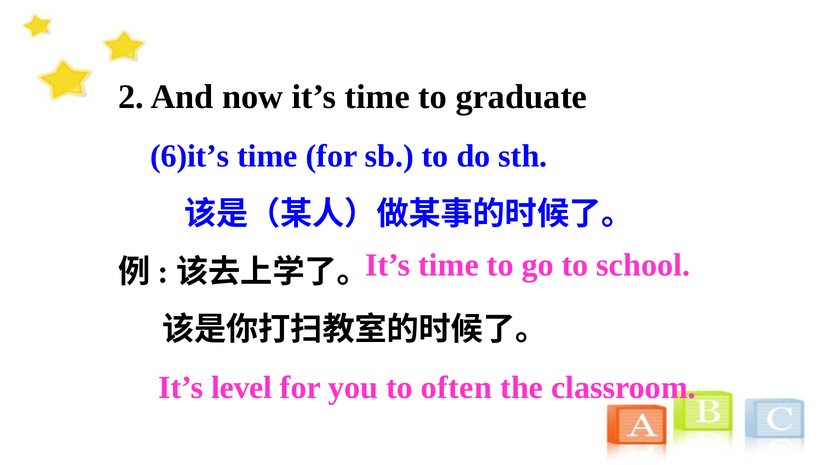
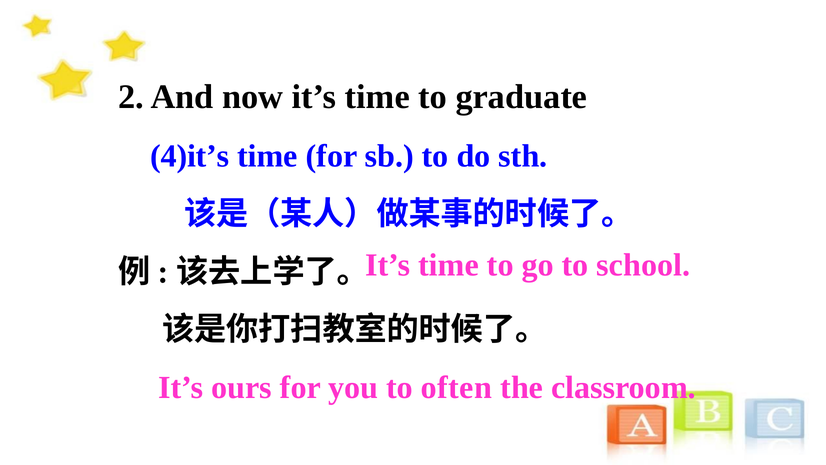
6)it’s: 6)it’s -> 4)it’s (190, 156)
level: level -> ours (242, 387)
